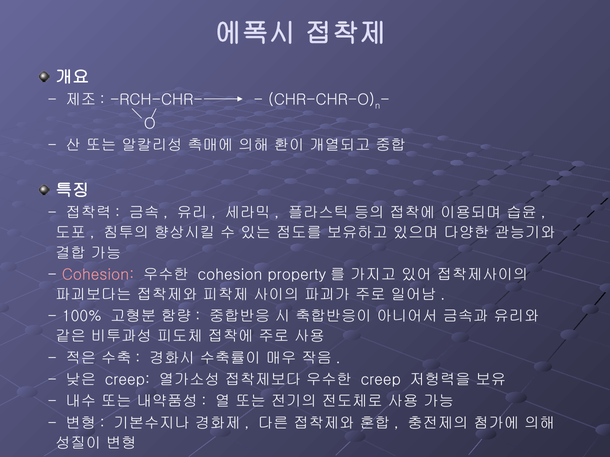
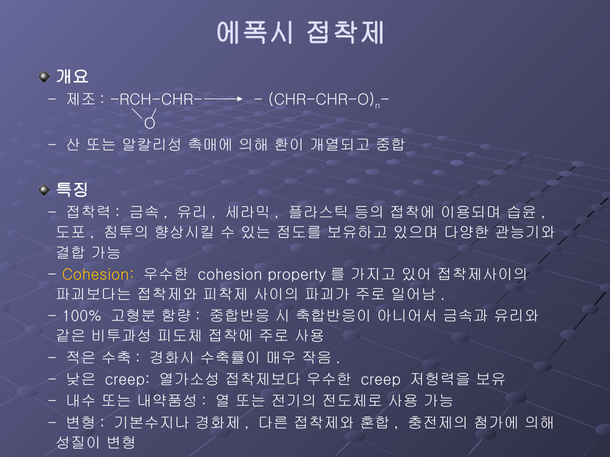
Cohesion colour: pink -> yellow (98, 275)
